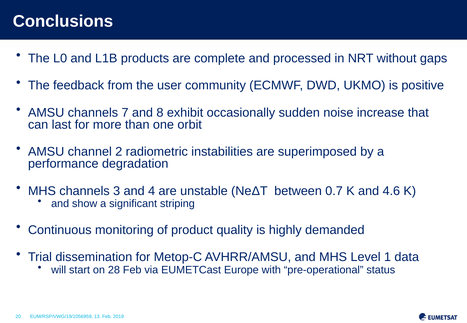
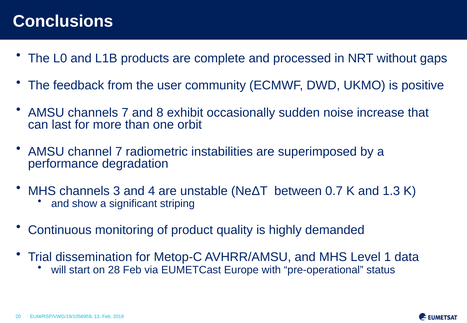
channel 2: 2 -> 7 (119, 152)
4.6: 4.6 -> 1.3 (391, 191)
